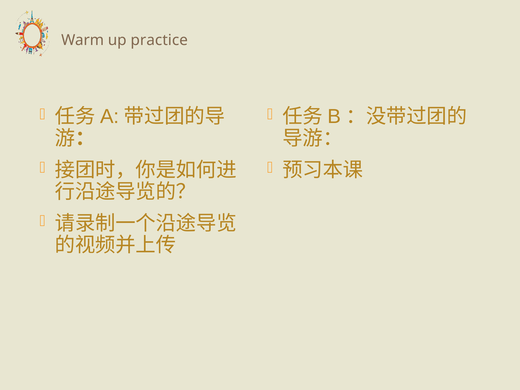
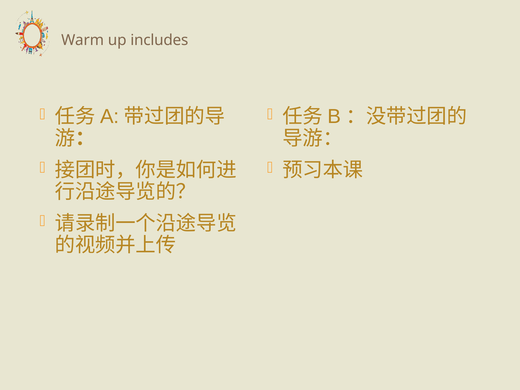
practice: practice -> includes (159, 40)
